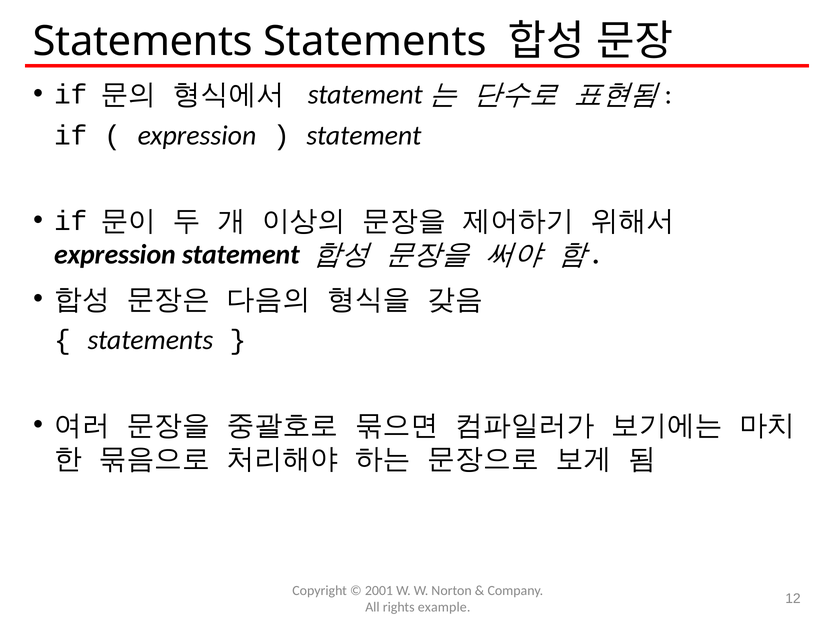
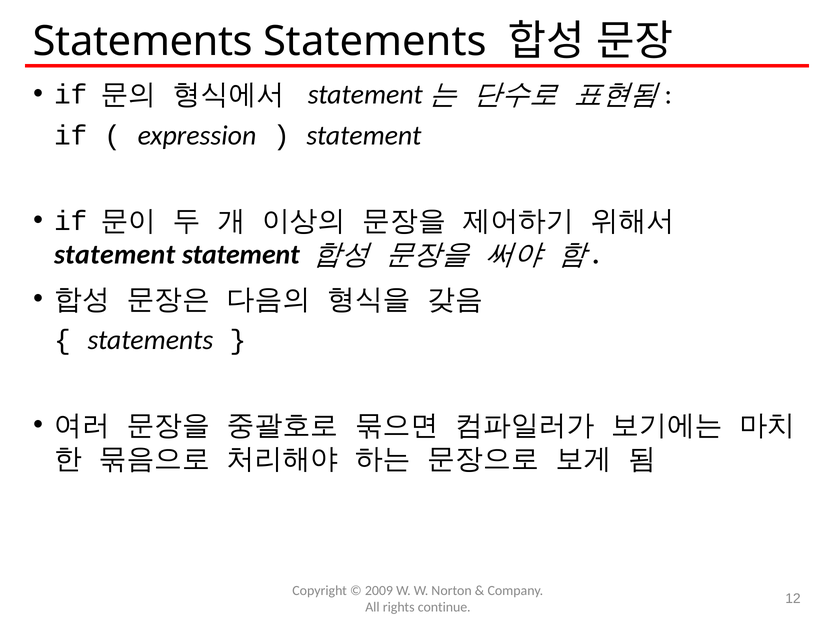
expression: expression -> statement (115, 254)
2001: 2001 -> 2009 (379, 590)
example: example -> continue (444, 607)
